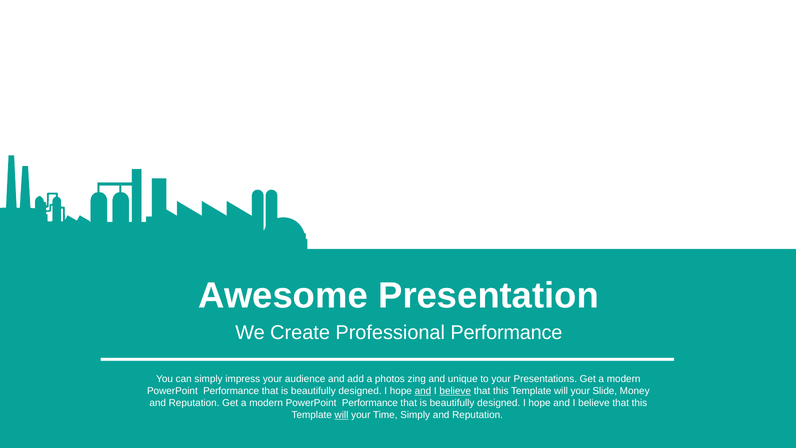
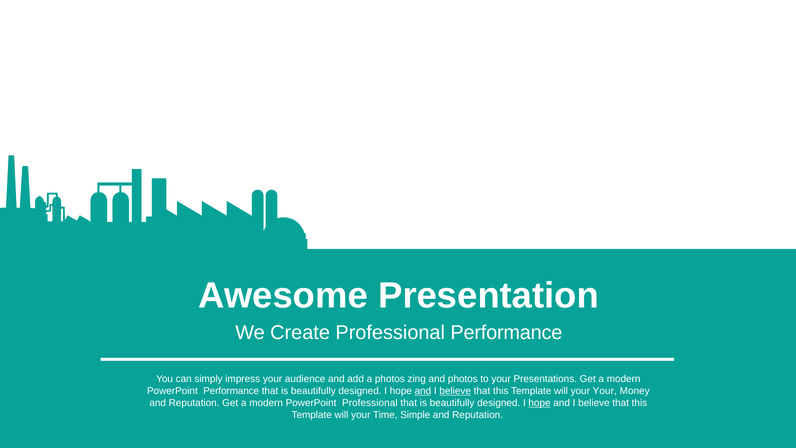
and unique: unique -> photos (463, 379)
your Slide: Slide -> Your (605, 391)
Performance: Performance -> Professional (370, 403)
hope underline: none -> present (540, 403)
will underline: present -> none (342, 415)
Time Simply: Simply -> Simple (415, 415)
